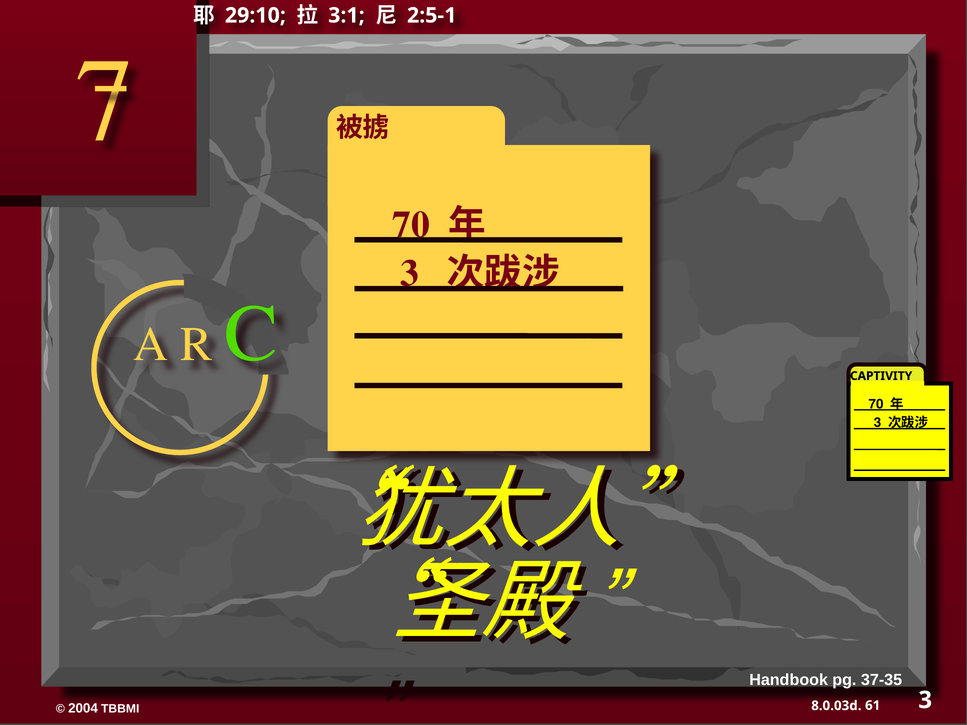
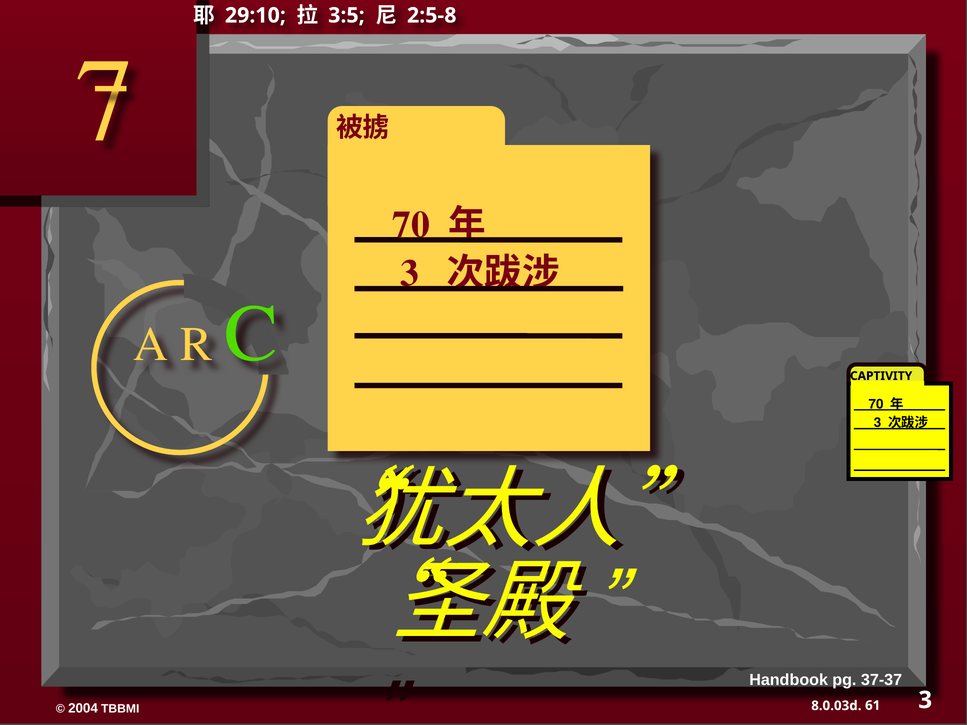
3:1: 3:1 -> 3:5 (346, 15)
2:5-1: 2:5-1 -> 2:5-8 (432, 15)
37-35: 37-35 -> 37-37 (882, 680)
